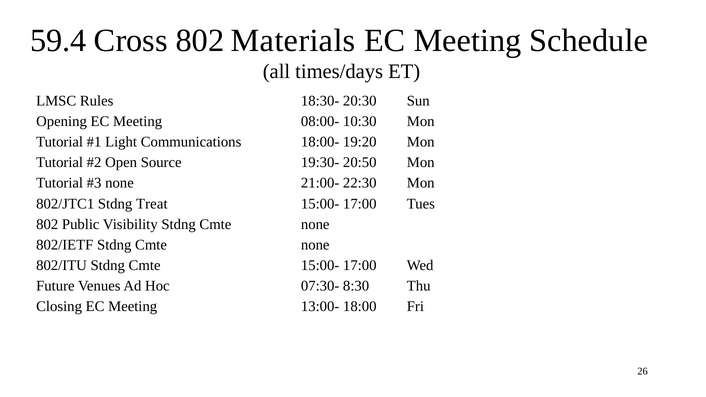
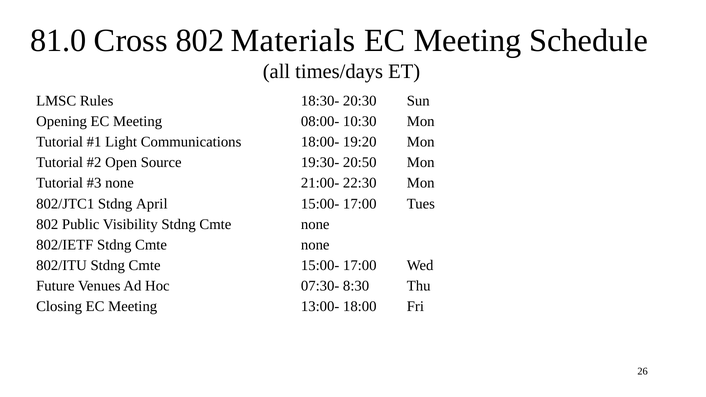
59.4: 59.4 -> 81.0 (58, 41)
Treat: Treat -> April (152, 204)
